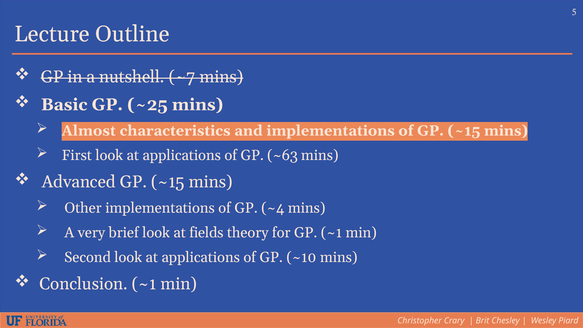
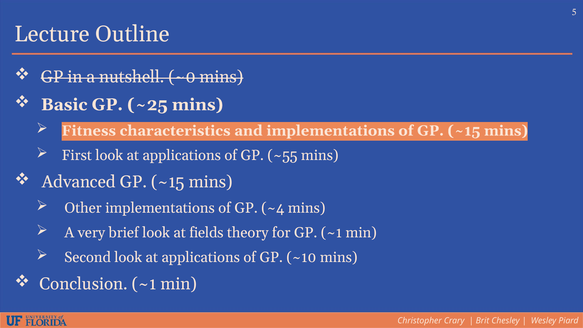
~7: ~7 -> ~0 (182, 77)
Almost: Almost -> Fitness (89, 131)
~63: ~63 -> ~55 (282, 155)
